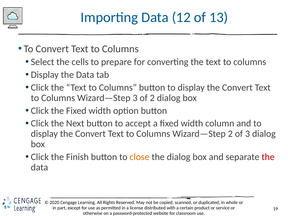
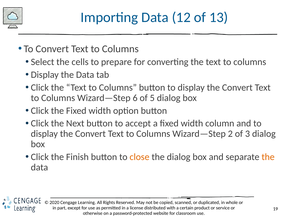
Wizard—Step 3: 3 -> 6 (135, 98)
of 2: 2 -> 5 (152, 98)
the colour: red -> orange (268, 157)
